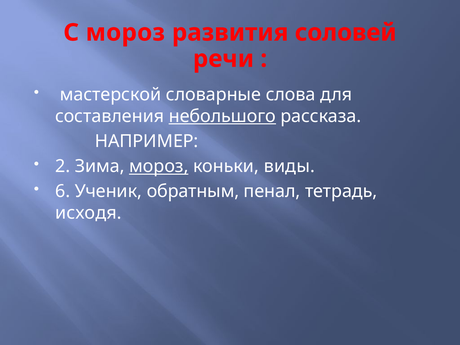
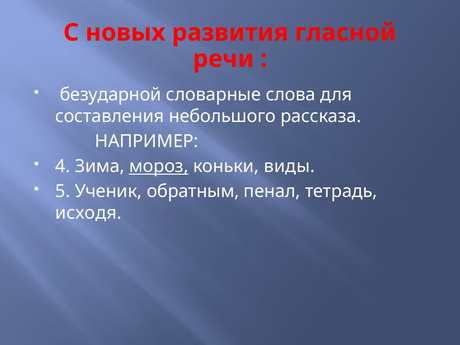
С мороз: мороз -> новых (125, 33)
соловей: соловей -> гласной (346, 33)
мастерской: мастерской -> безударной (111, 95)
небольшого underline: present -> none (222, 116)
2: 2 -> 4 (63, 166)
6: 6 -> 5 (63, 191)
